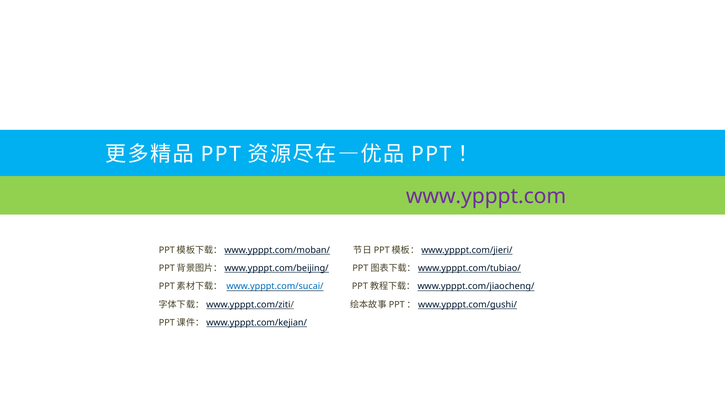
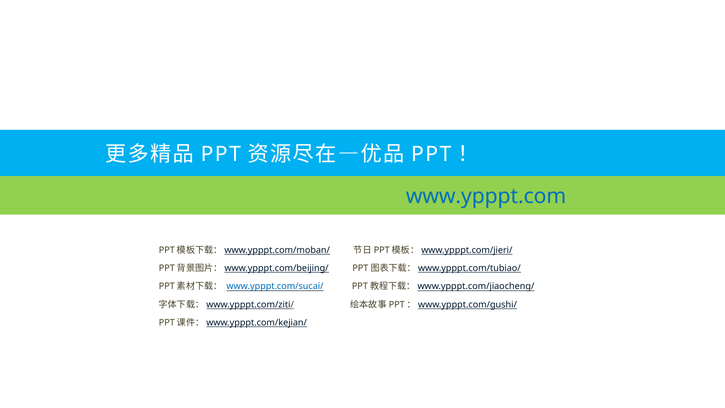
www.ypppt.com colour: purple -> blue (486, 196)
